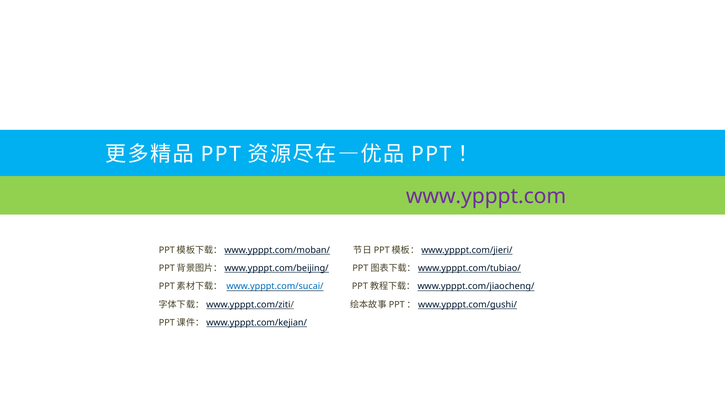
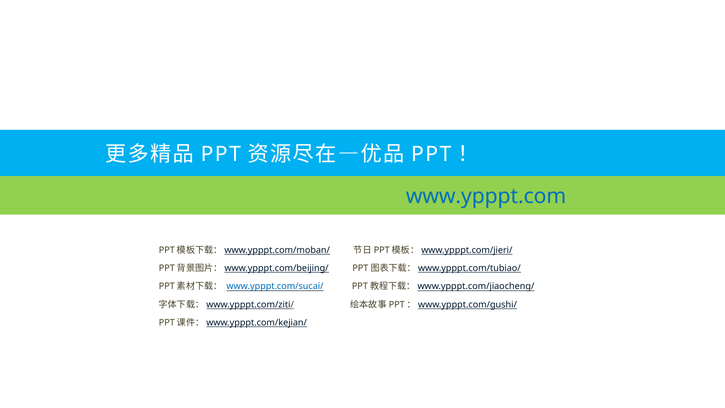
www.ypppt.com colour: purple -> blue (486, 196)
